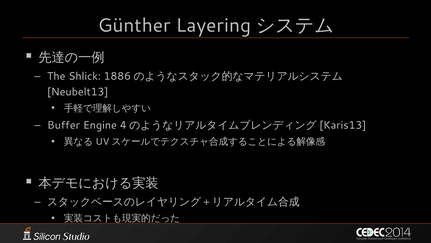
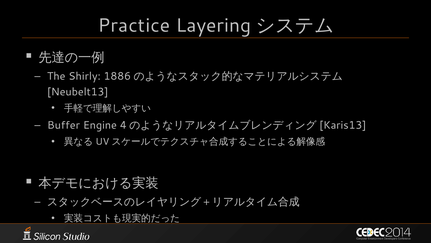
Günther: Günther -> Practice (134, 26)
Shlick: Shlick -> Shirly (84, 76)
